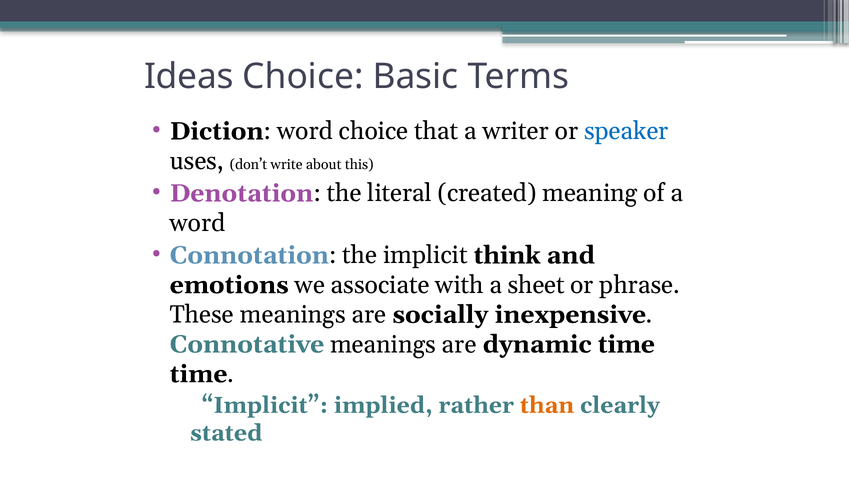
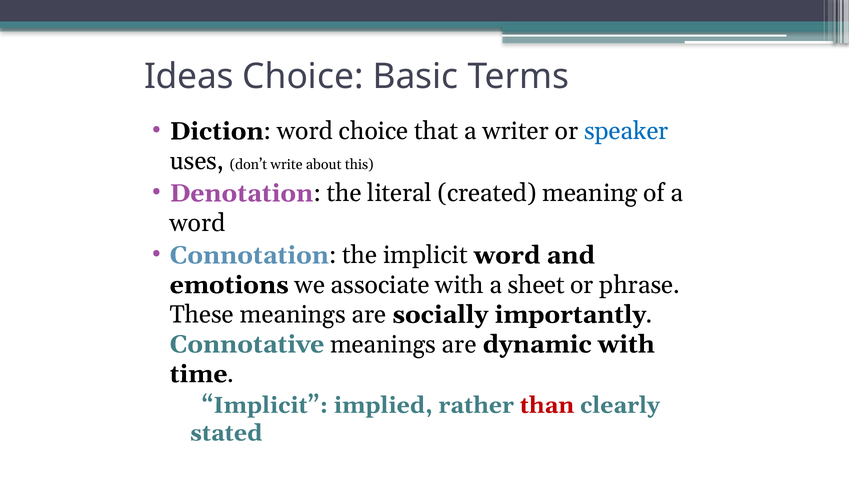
implicit think: think -> word (507, 255)
inexpensive: inexpensive -> importantly (570, 314)
dynamic time: time -> with (626, 344)
than colour: orange -> red (547, 405)
